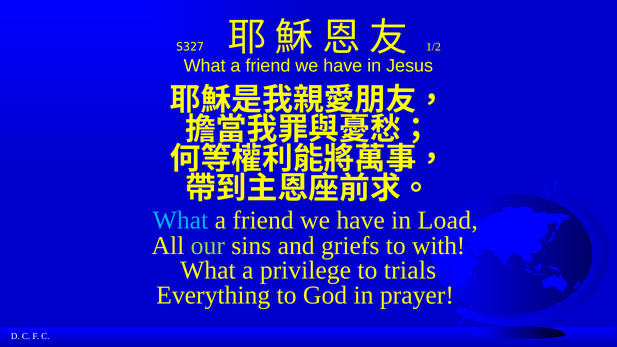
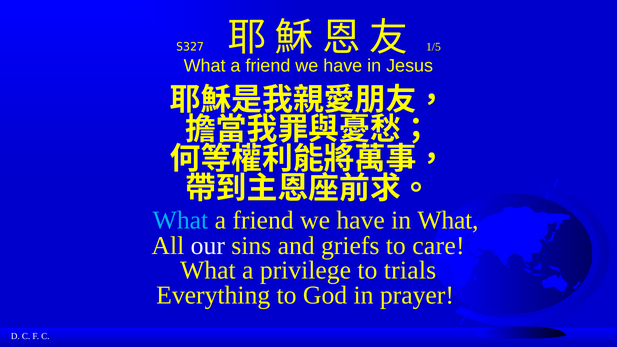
1/2: 1/2 -> 1/5 (433, 47)
in Load: Load -> What (448, 220)
our colour: light green -> white (208, 246)
with: with -> care (438, 246)
